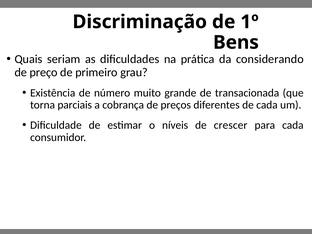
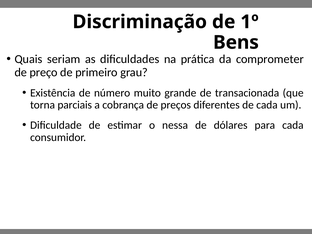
considerando: considerando -> comprometer (270, 59)
níveis: níveis -> nessa (175, 125)
crescer: crescer -> dólares (231, 125)
